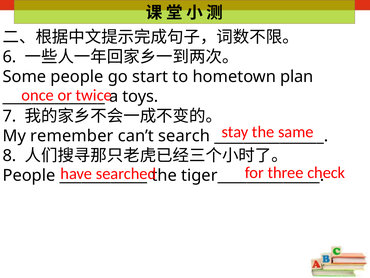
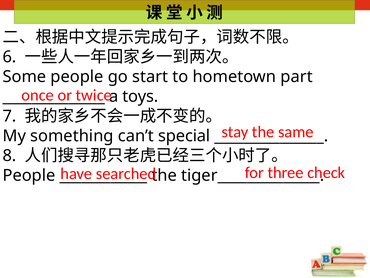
plan: plan -> part (297, 77)
remember: remember -> something (72, 136)
search: search -> special (184, 136)
